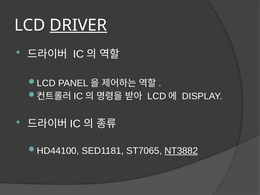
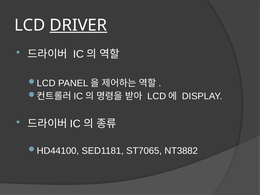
NT3882 underline: present -> none (181, 151)
